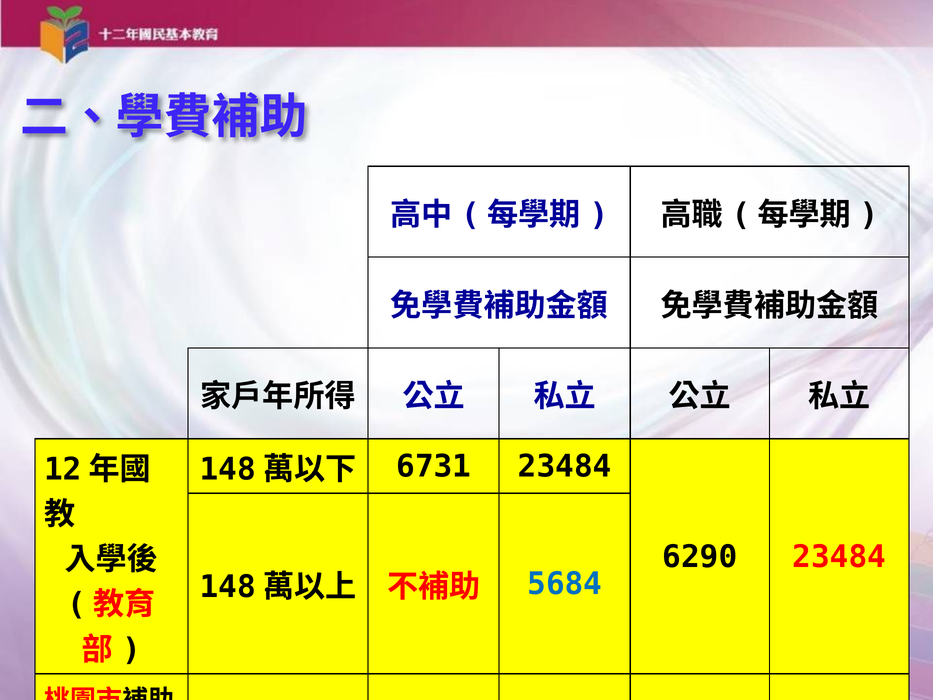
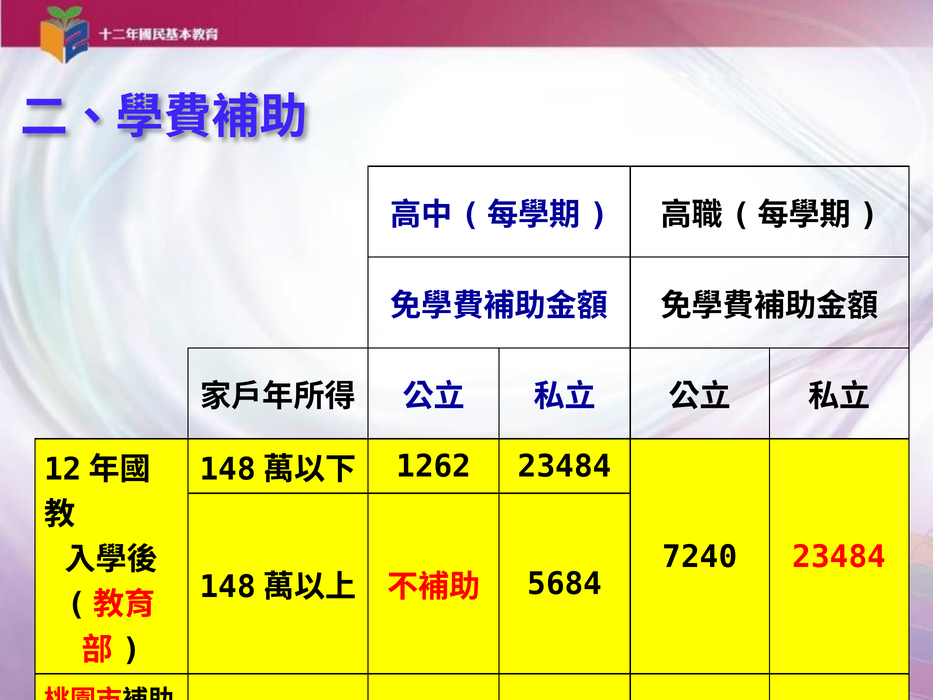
6731: 6731 -> 1262 (434, 466)
6290: 6290 -> 7240 (700, 557)
5684 colour: blue -> black (565, 584)
